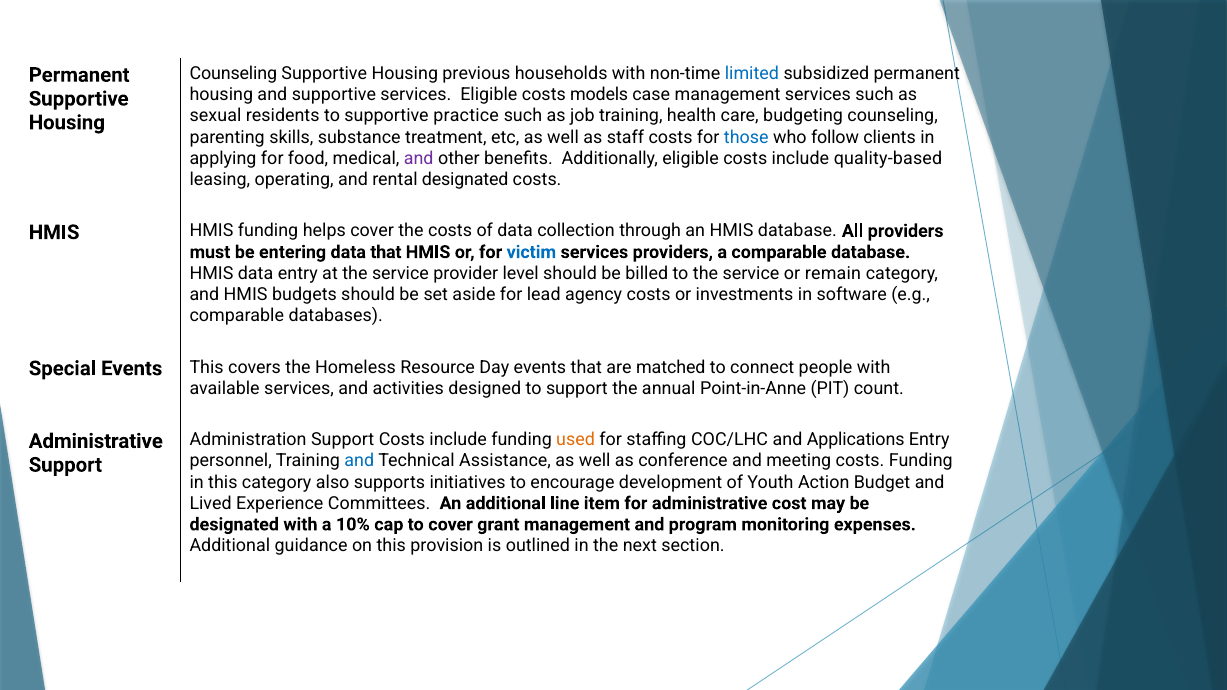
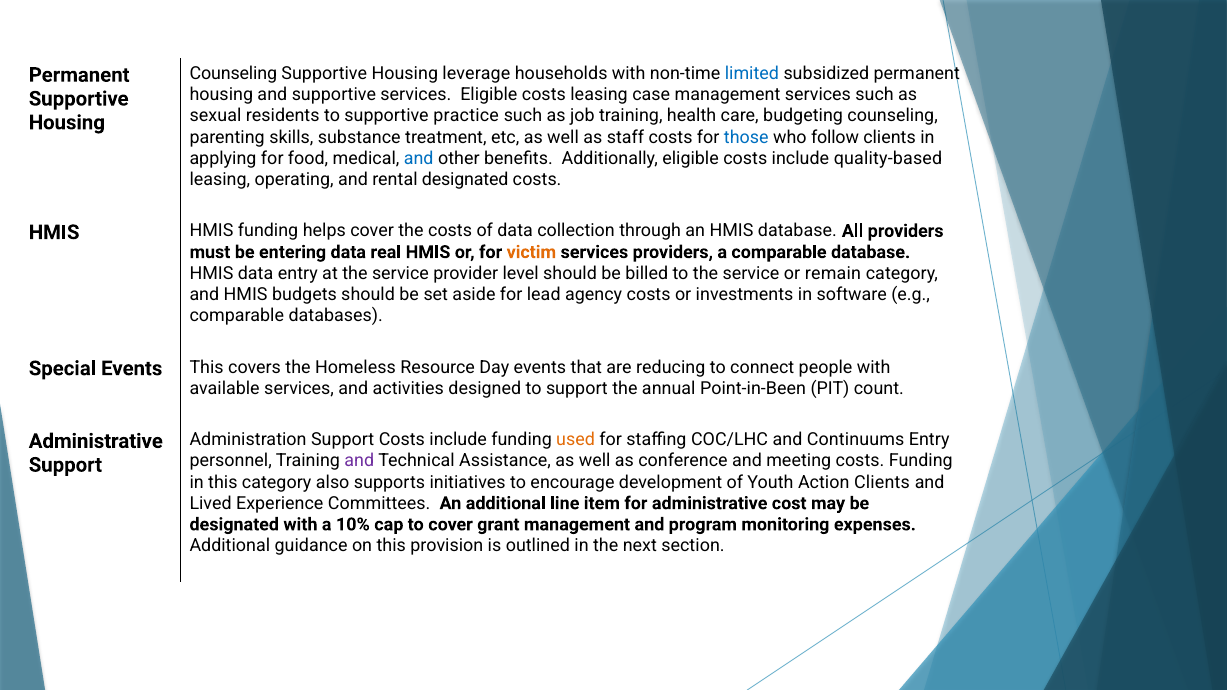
previous: previous -> leverage (476, 74)
costs models: models -> leasing (599, 95)
and colour: purple -> blue (419, 158)
data that: that -> real (386, 252)
victim colour: blue -> orange (531, 252)
matched: matched -> reducing (671, 367)
Point-in-Anne: Point-in-Anne -> Point-in-Been (753, 388)
Applications: Applications -> Continuums (856, 440)
and colour: blue -> purple (359, 461)
Action Budget: Budget -> Clients (882, 482)
